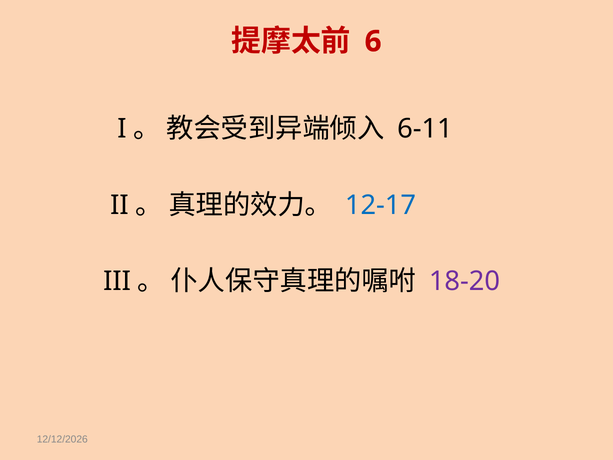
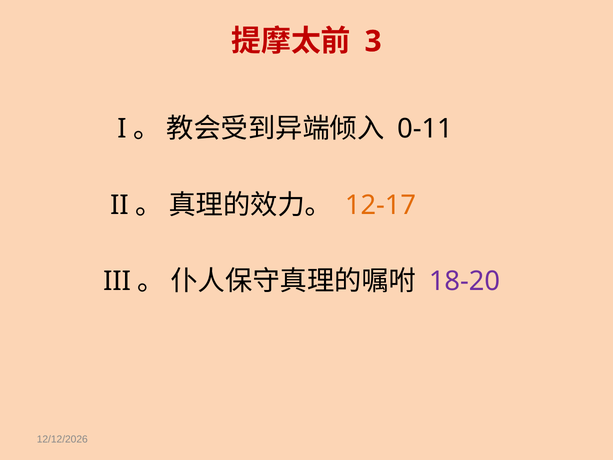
6: 6 -> 3 (373, 41)
6-11: 6-11 -> 0-11 (425, 129)
12-17 colour: blue -> orange (380, 205)
